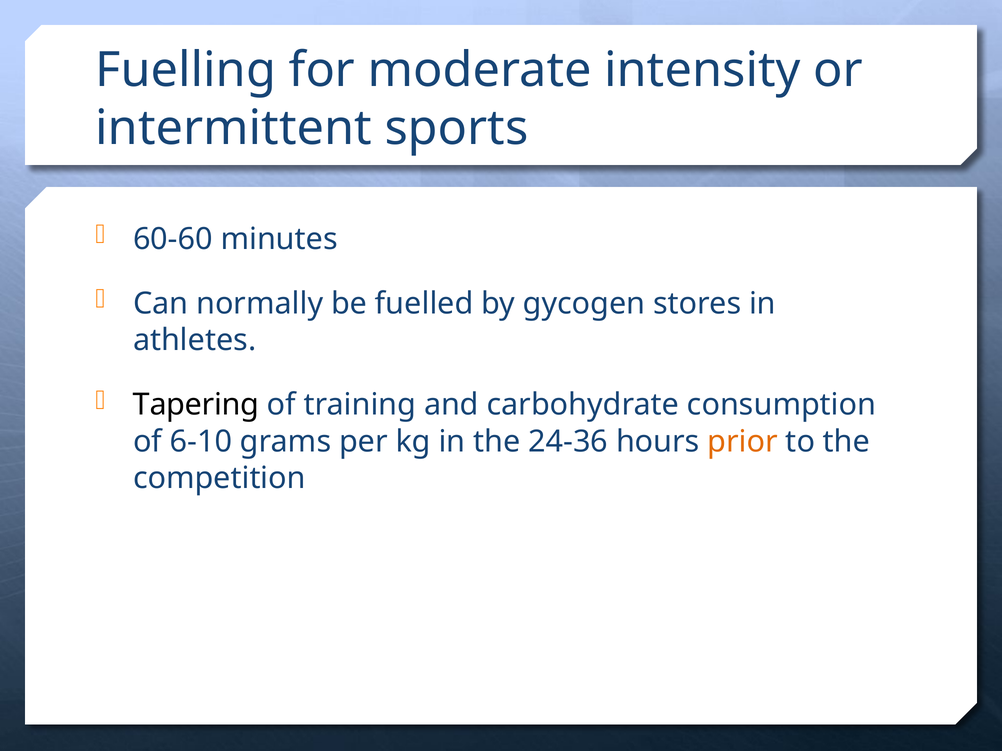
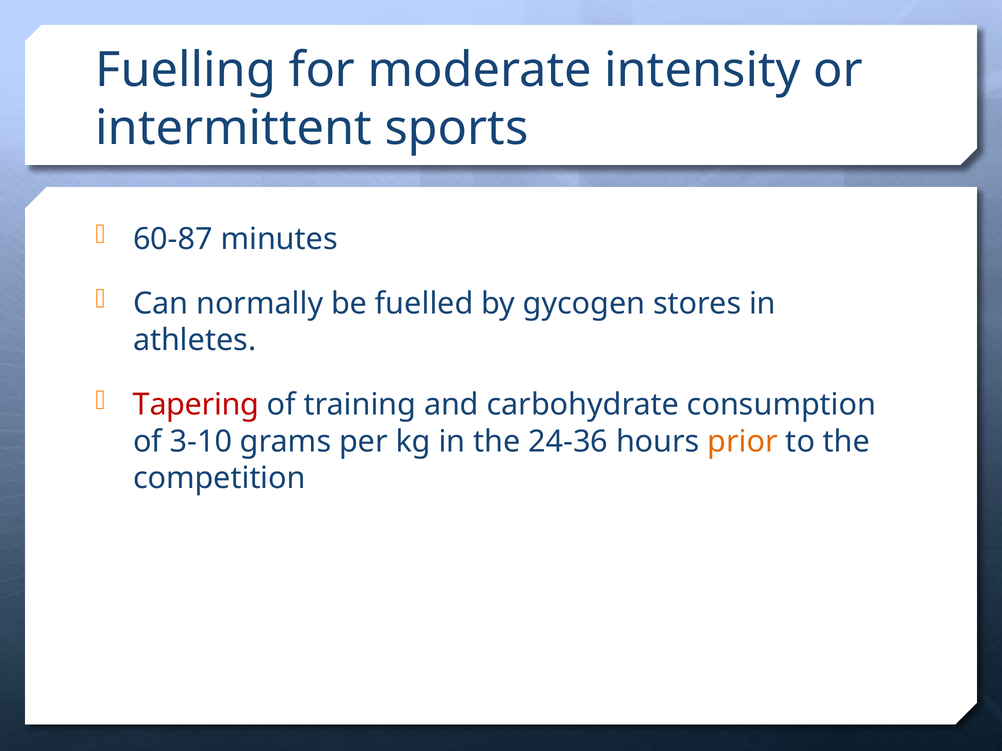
60-60: 60-60 -> 60-87 (173, 239)
Tapering colour: black -> red (196, 405)
6-10: 6-10 -> 3-10 (201, 442)
